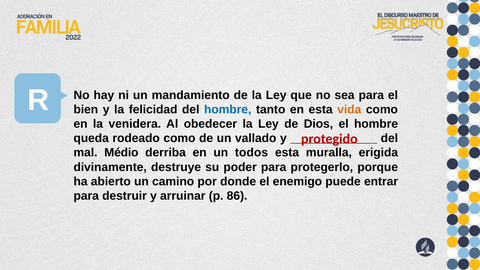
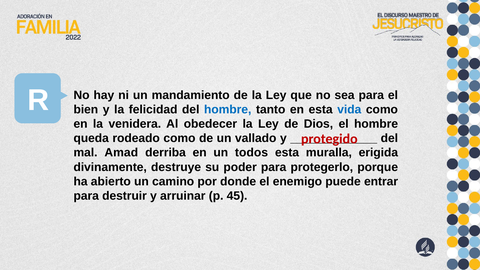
vida colour: orange -> blue (349, 109)
Médio: Médio -> Amad (121, 153)
86: 86 -> 45 (237, 196)
